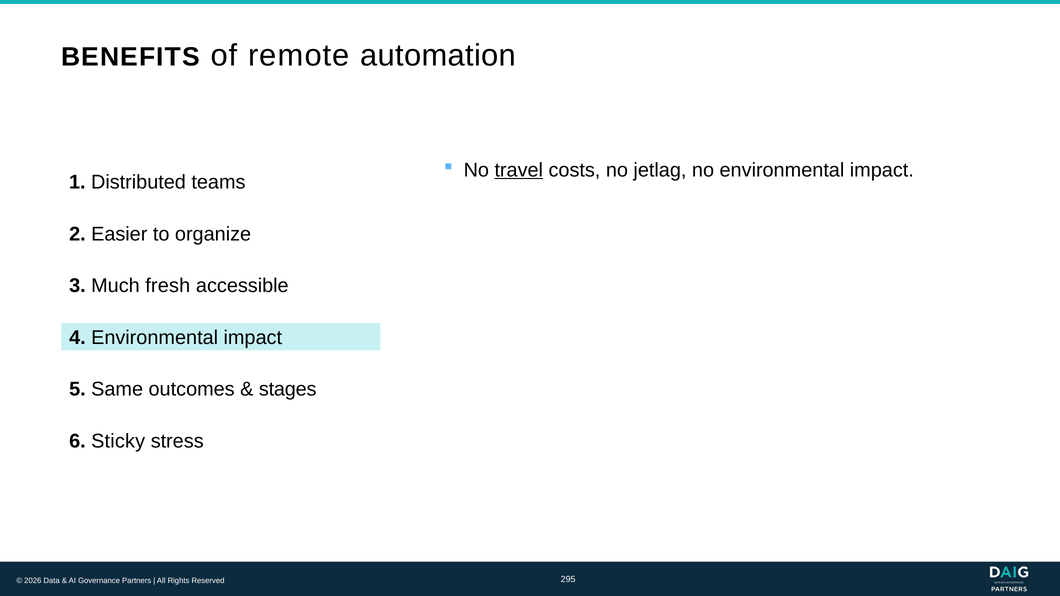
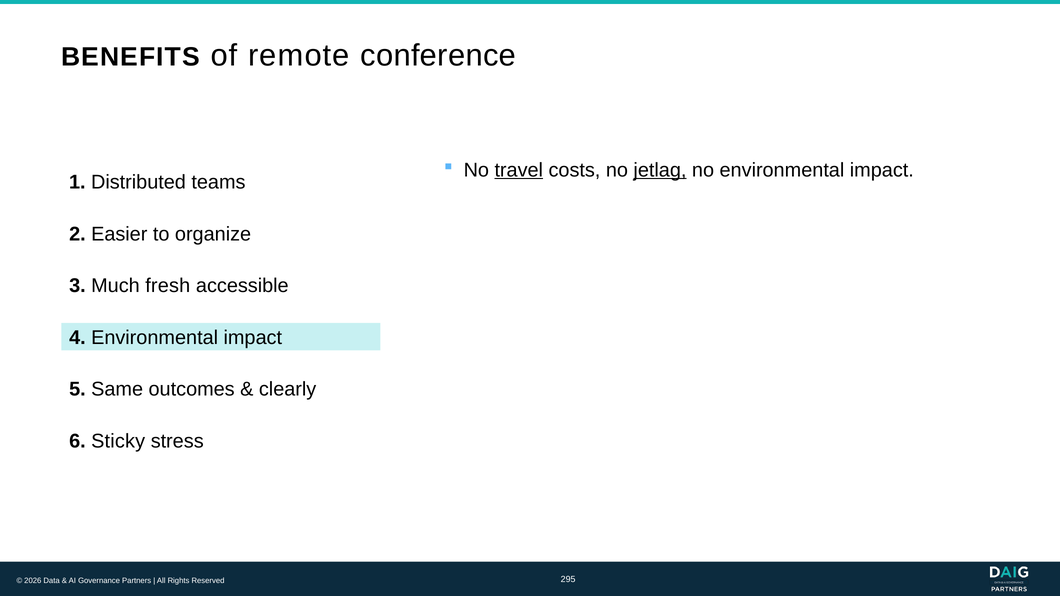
automation: automation -> conference (438, 56)
jetlag underline: none -> present (660, 170)
stages: stages -> clearly (288, 389)
